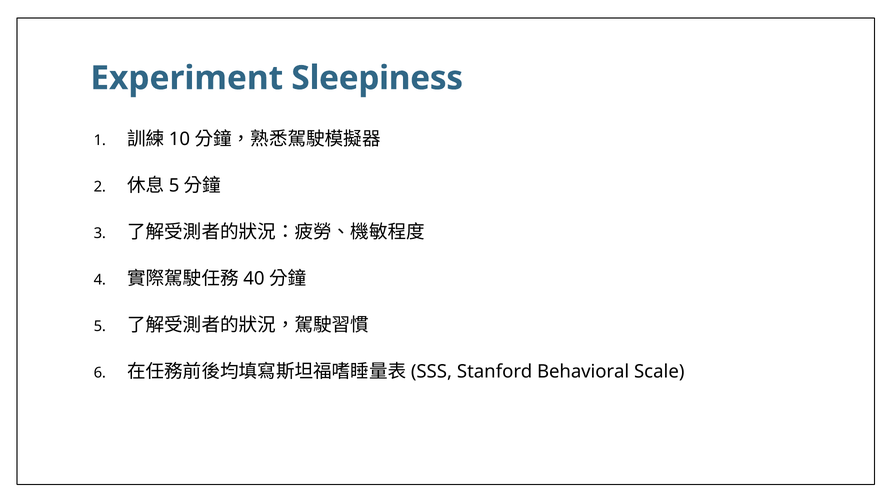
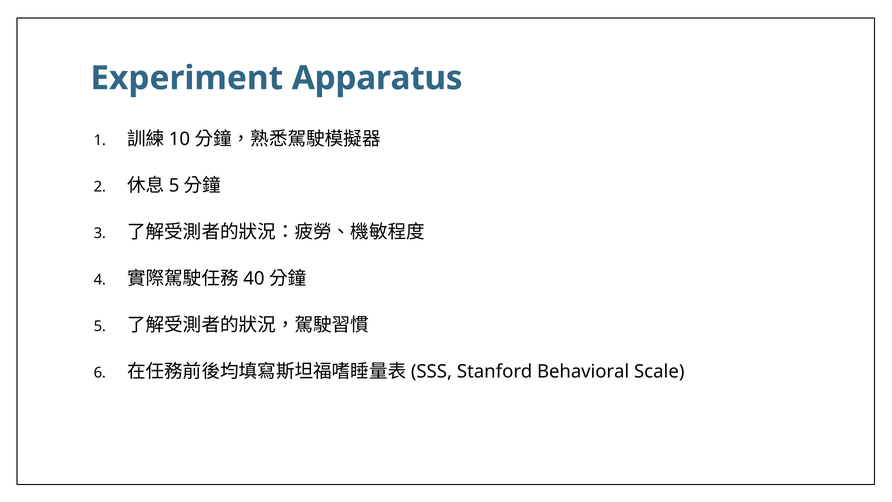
Sleepiness: Sleepiness -> Apparatus (377, 78)
